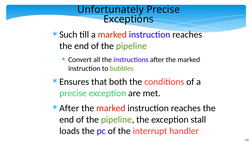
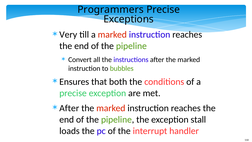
Unfortunately: Unfortunately -> Programmers (111, 10)
Such: Such -> Very (68, 35)
